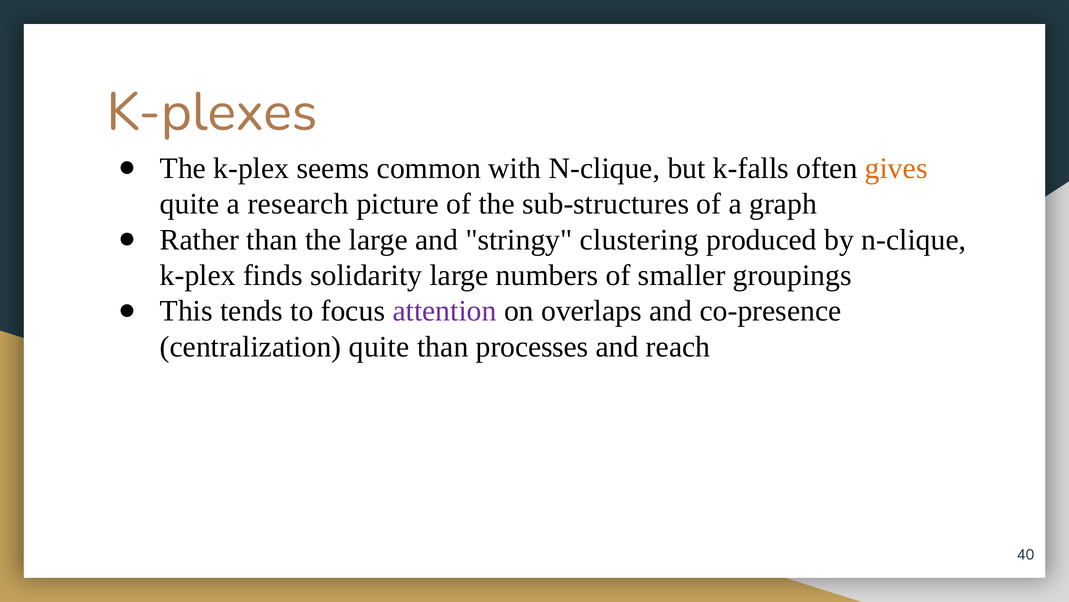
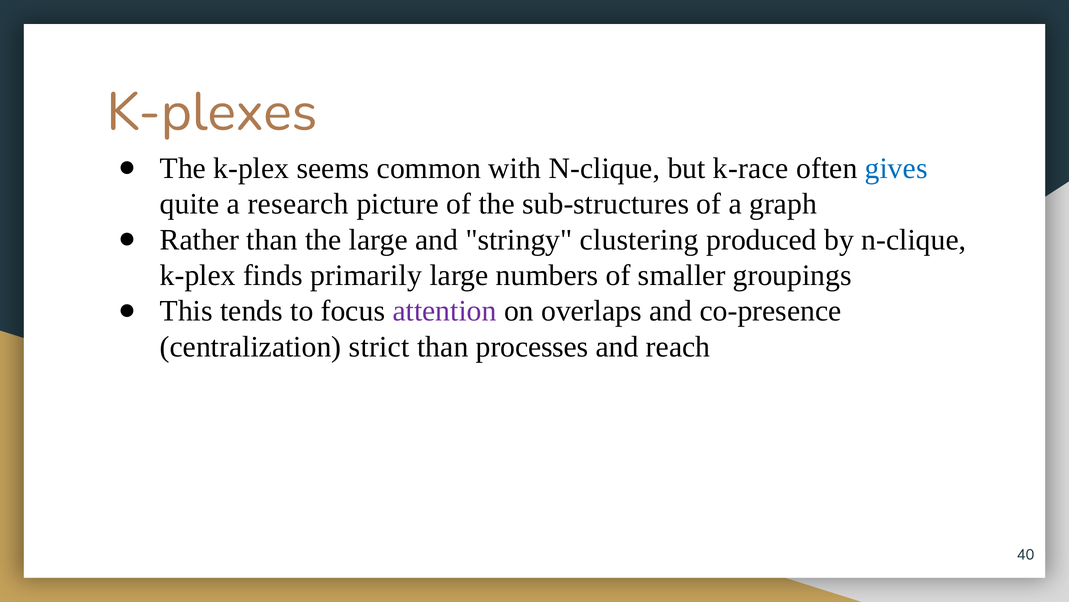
k-falls: k-falls -> k-race (751, 168)
gives colour: orange -> blue (896, 168)
solidarity: solidarity -> primarily (366, 275)
centralization quite: quite -> strict (379, 346)
